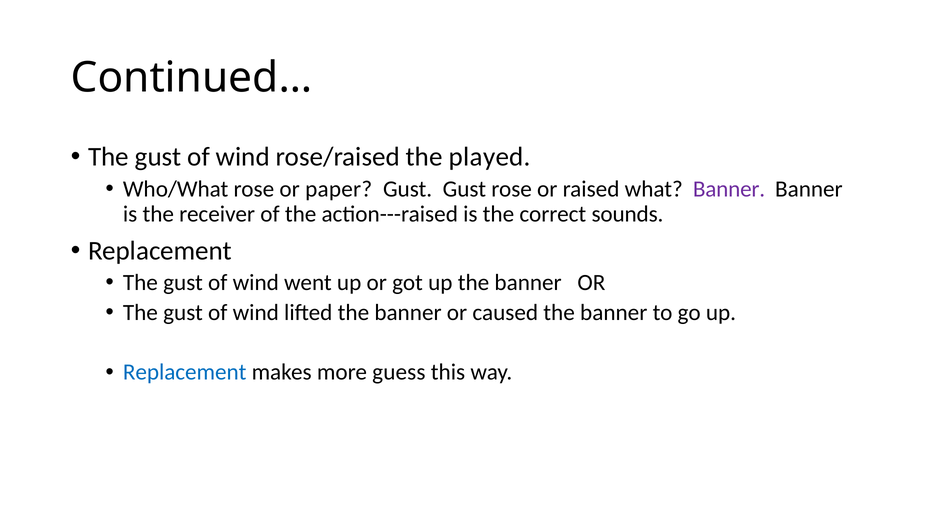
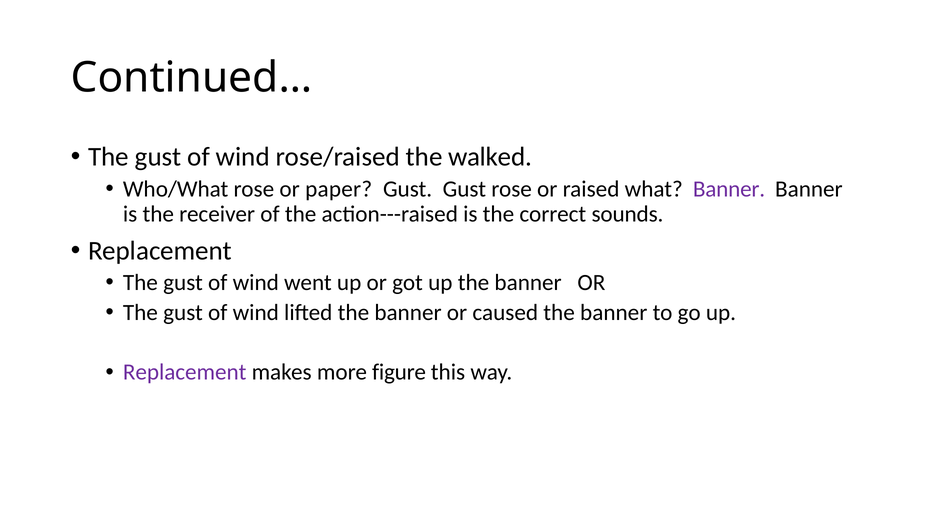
played: played -> walked (490, 157)
Replacement colour: blue -> purple (185, 372)
guess: guess -> figure (399, 372)
